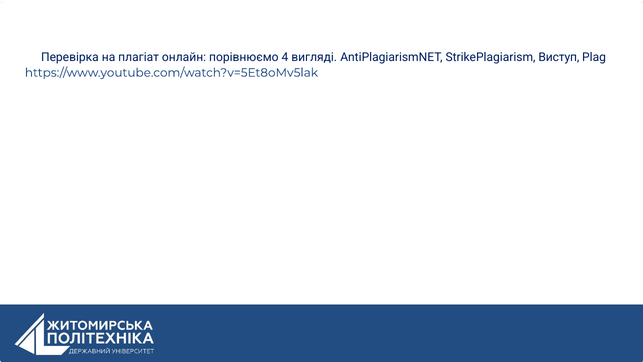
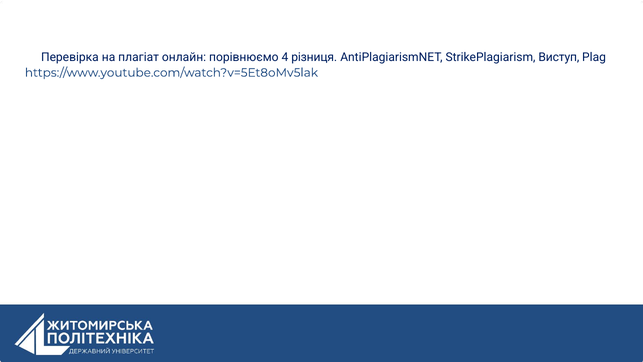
вигляді: вигляді -> різниця (314, 57)
